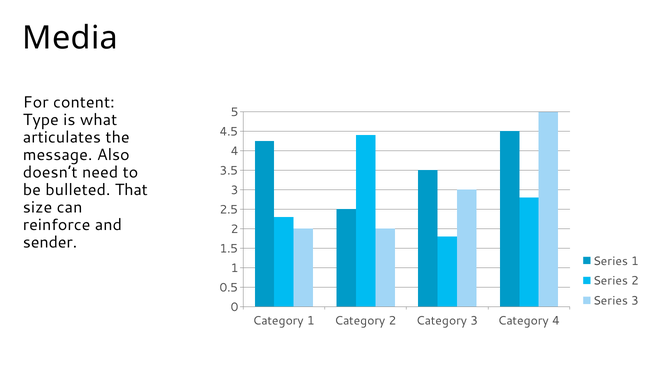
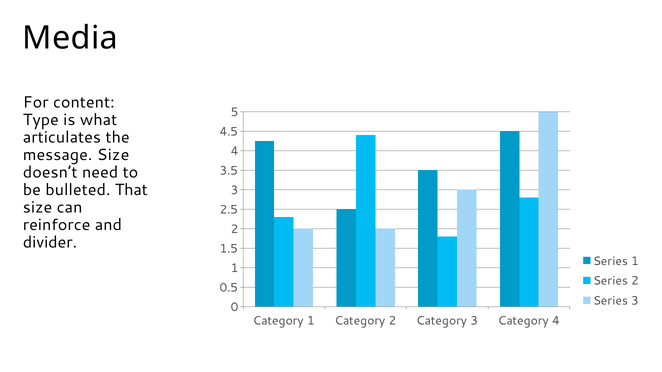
message Also: Also -> Size (113, 155)
sender: sender -> divider (50, 242)
